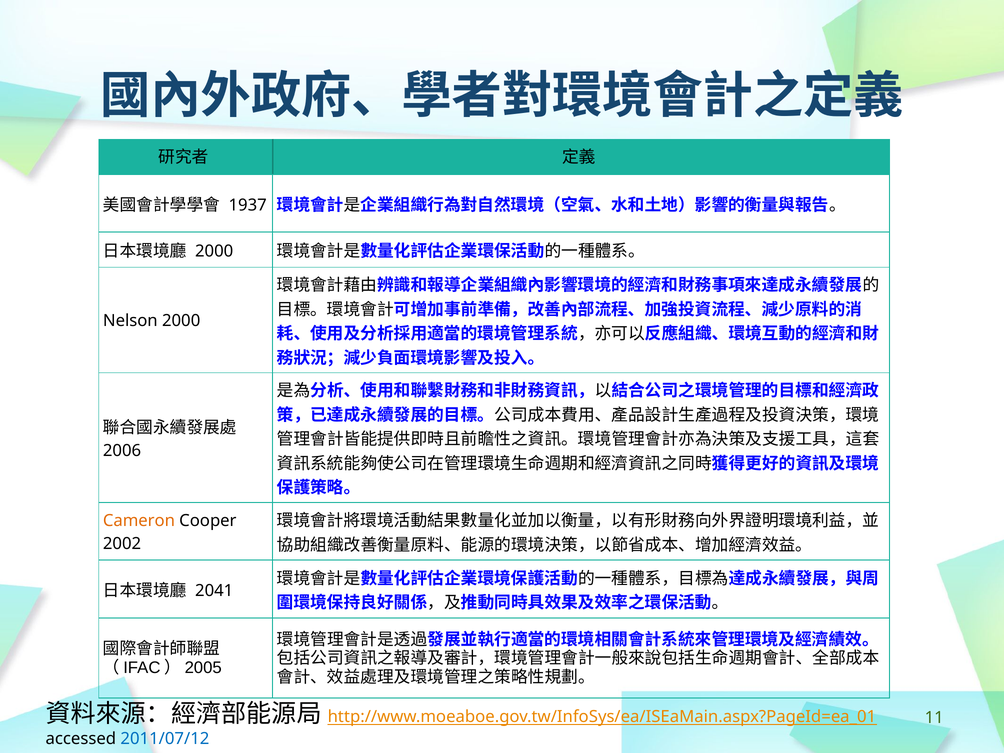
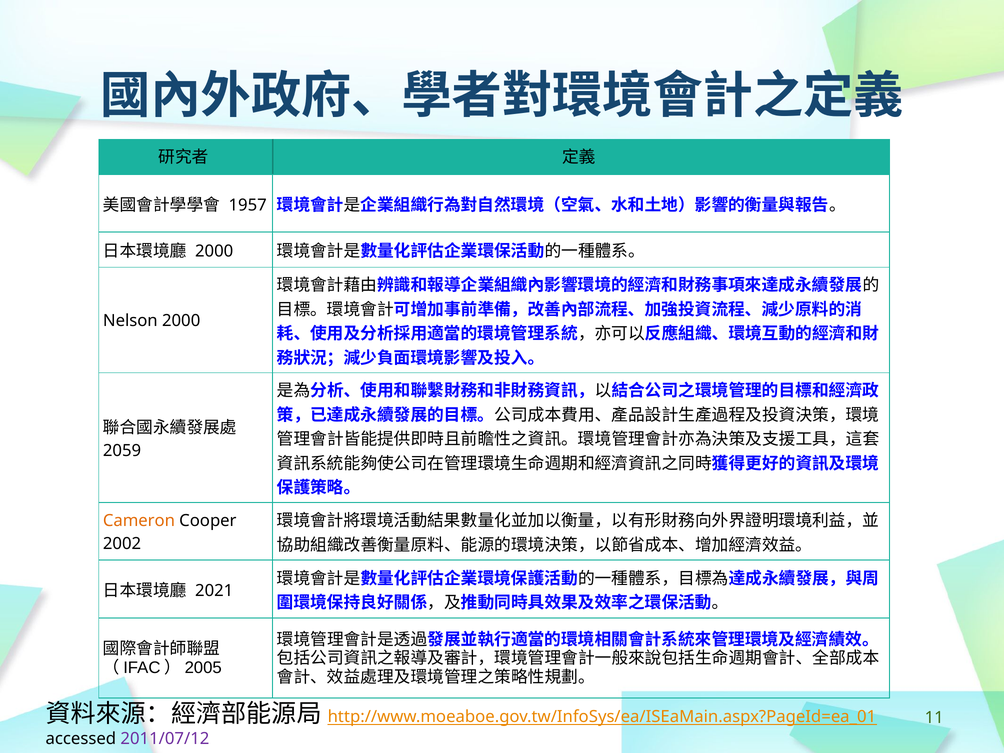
1937: 1937 -> 1957 (248, 205)
2006: 2006 -> 2059 (122, 451)
2041: 2041 -> 2021 (214, 591)
2011/07/12 colour: blue -> purple (165, 739)
